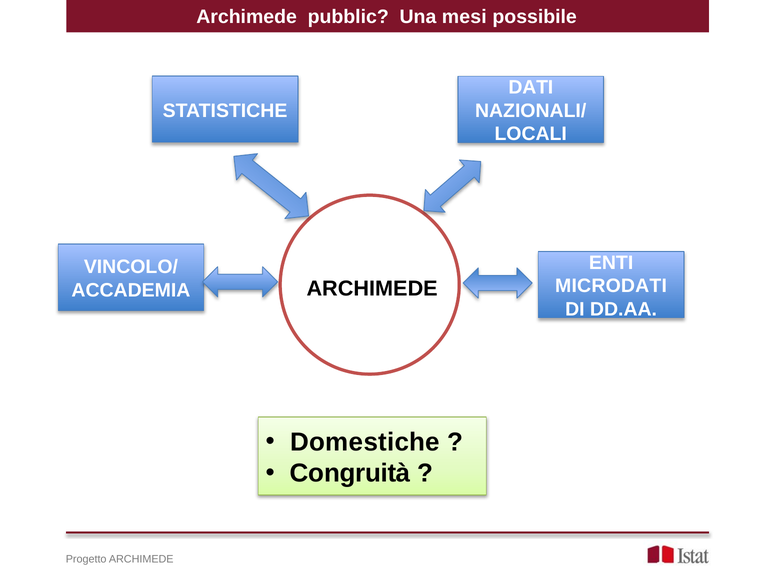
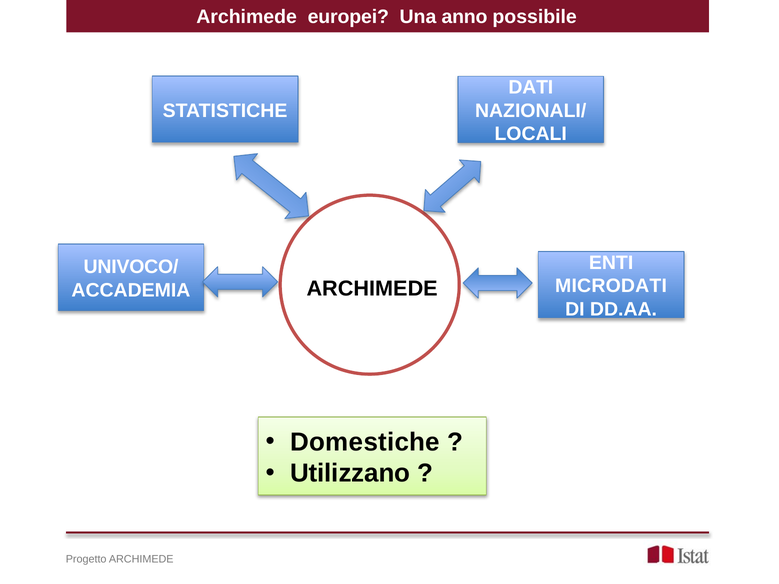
pubblic: pubblic -> europei (348, 17)
mesi: mesi -> anno (464, 17)
VINCOLO/: VINCOLO/ -> UNIVOCO/ (131, 267)
Congruità: Congruità -> Utilizzano (350, 474)
